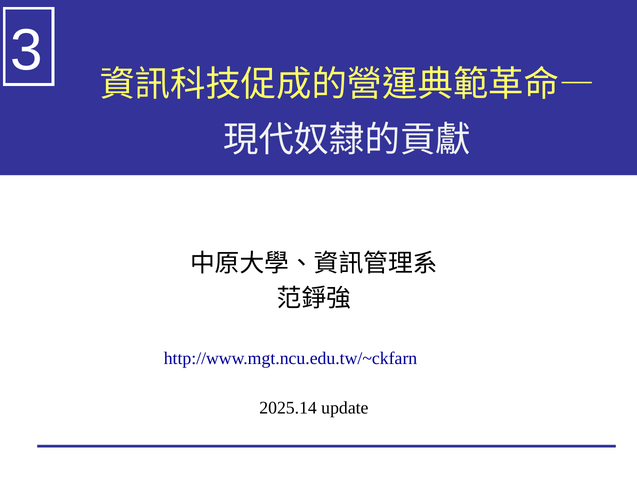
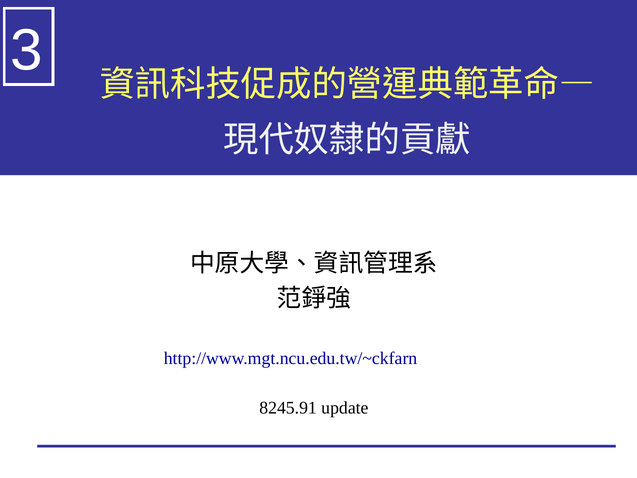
2025.14: 2025.14 -> 8245.91 (288, 408)
